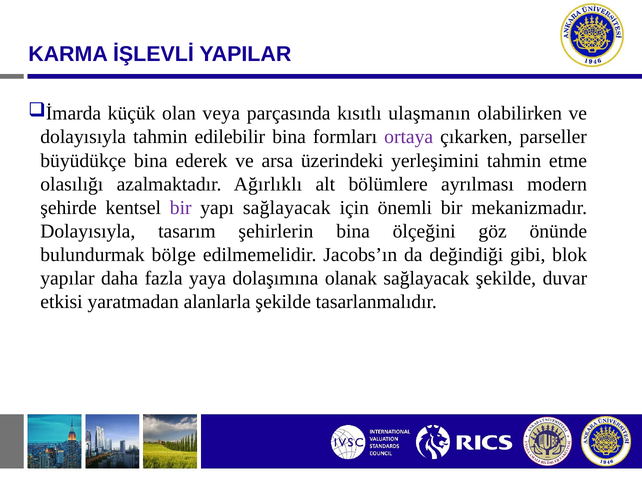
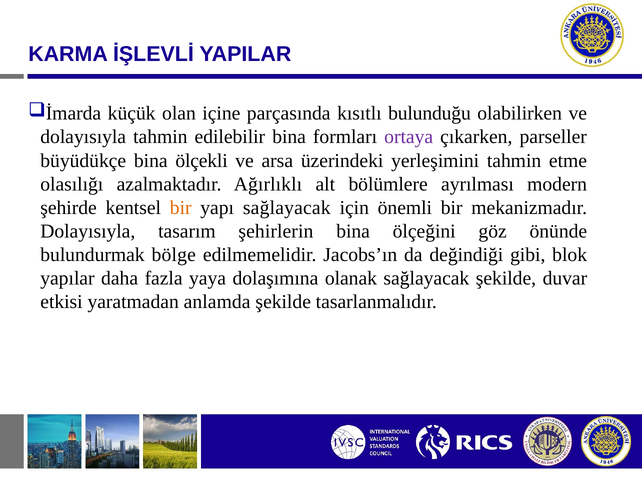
veya: veya -> içine (221, 113)
ulaşmanın: ulaşmanın -> bulunduğu (429, 113)
ederek: ederek -> ölçekli (202, 160)
bir colour: purple -> orange (181, 207)
alanlarla: alanlarla -> anlamda (217, 302)
